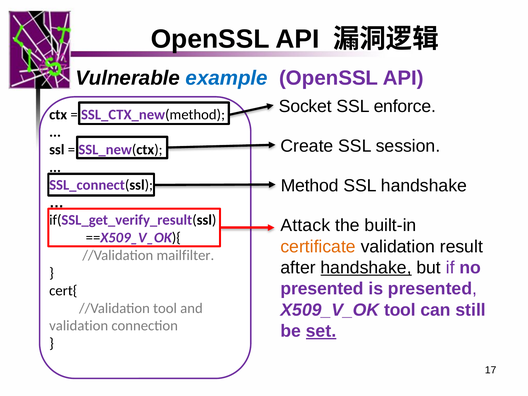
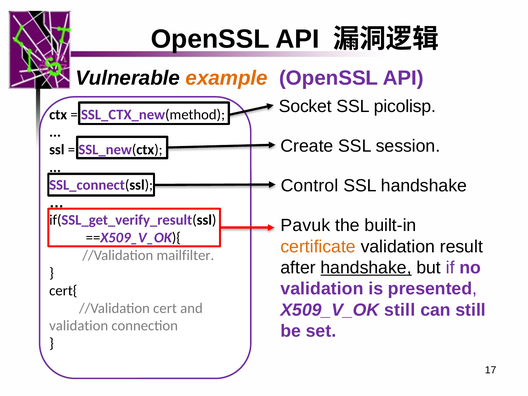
example colour: blue -> orange (227, 78)
enforce: enforce -> picolisp (405, 106)
Method: Method -> Control (310, 186)
Attack: Attack -> Pavuk (305, 225)
presented: presented -> validation (322, 289)
X509_V_OK tool: tool -> still (400, 310)
//Validation tool: tool -> cert (165, 308)
set underline: present -> none (321, 331)
